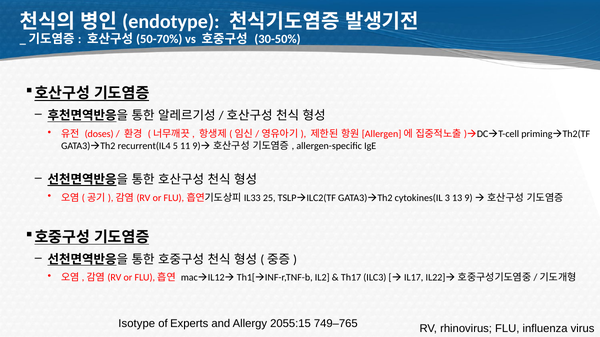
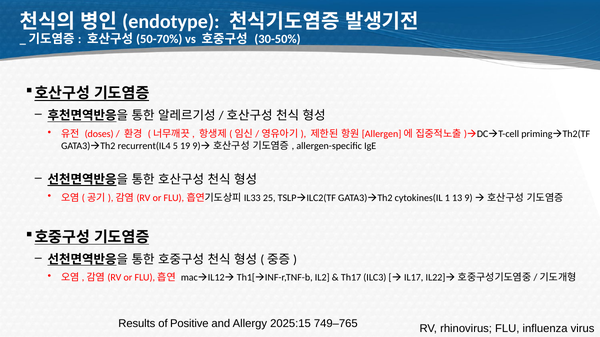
11: 11 -> 19 (185, 146)
3: 3 -> 1 (447, 198)
Isotype: Isotype -> Results (137, 324)
Experts: Experts -> Positive (189, 324)
2055:15: 2055:15 -> 2025:15 (290, 324)
